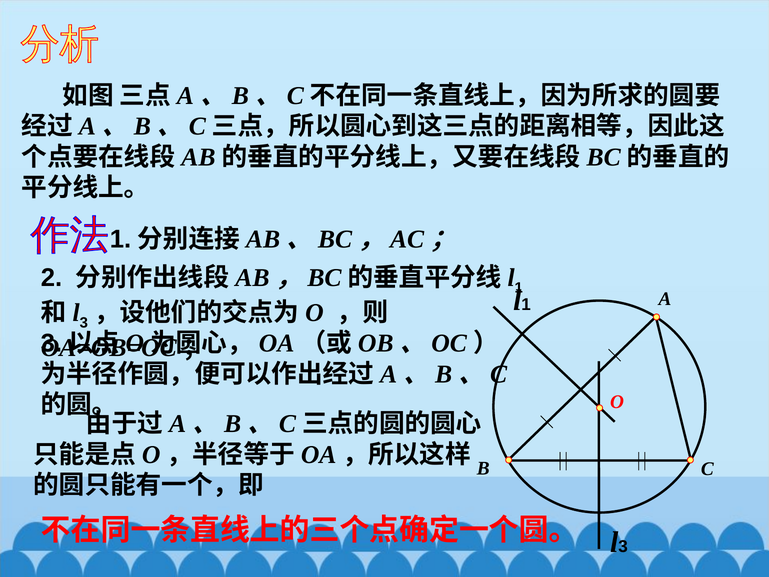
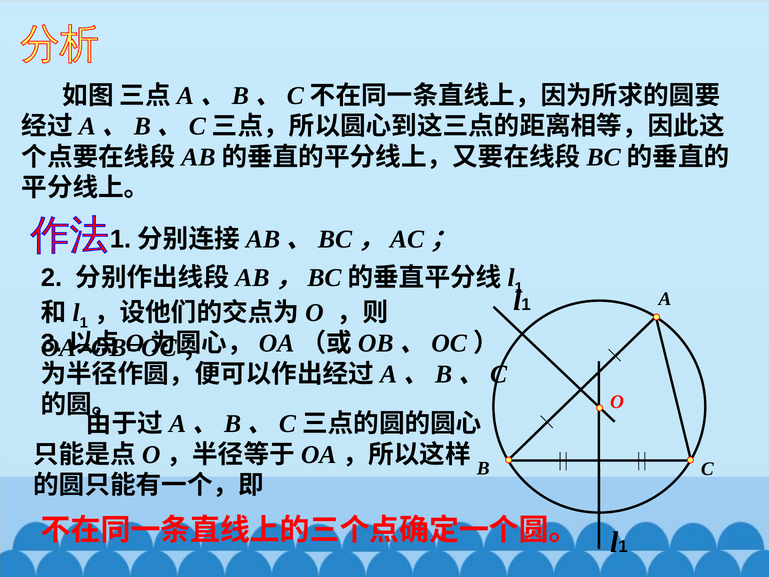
3: 3 -> 1 (84, 322)
3: 3 -> 1 (623, 547)
